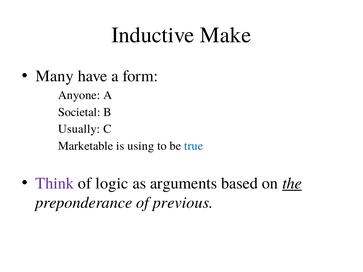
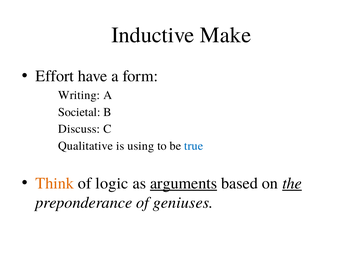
Many: Many -> Effort (55, 76)
Anyone: Anyone -> Writing (79, 95)
Usually: Usually -> Discuss (79, 129)
Marketable: Marketable -> Qualitative (86, 146)
Think colour: purple -> orange (55, 183)
arguments underline: none -> present (184, 183)
previous: previous -> geniuses (183, 203)
